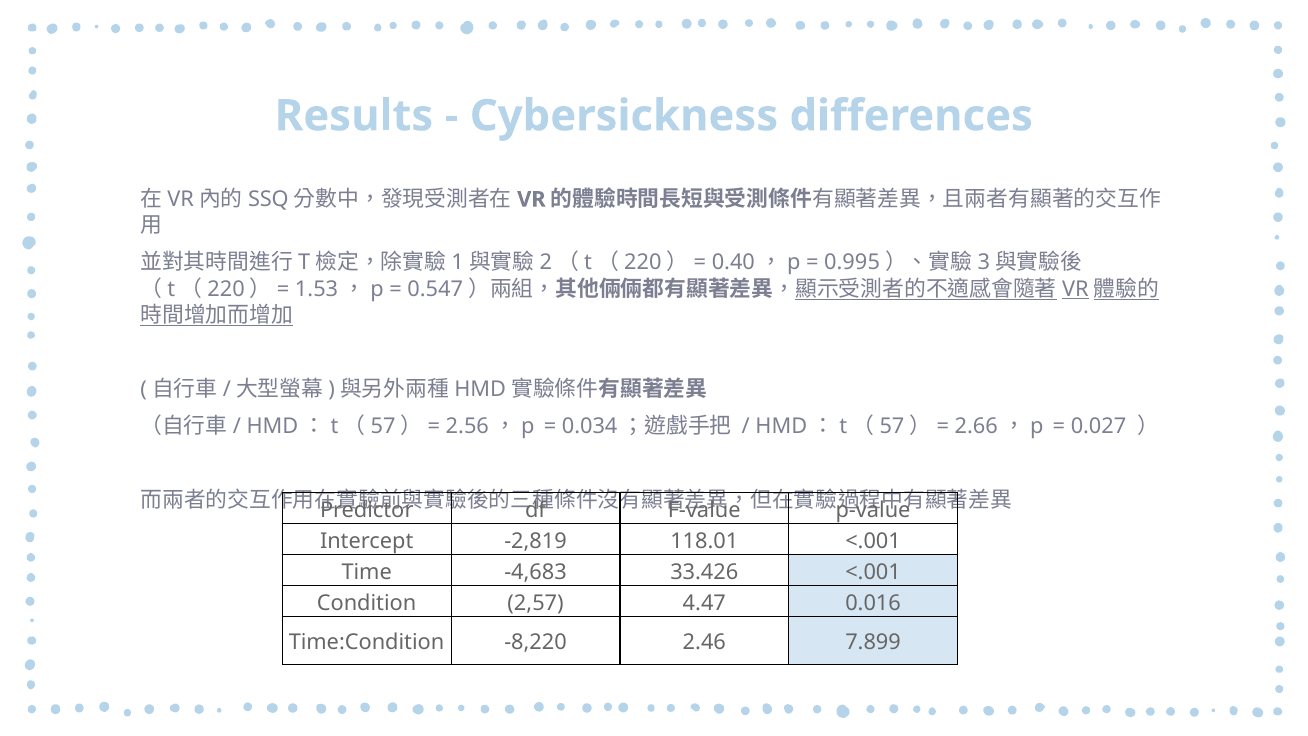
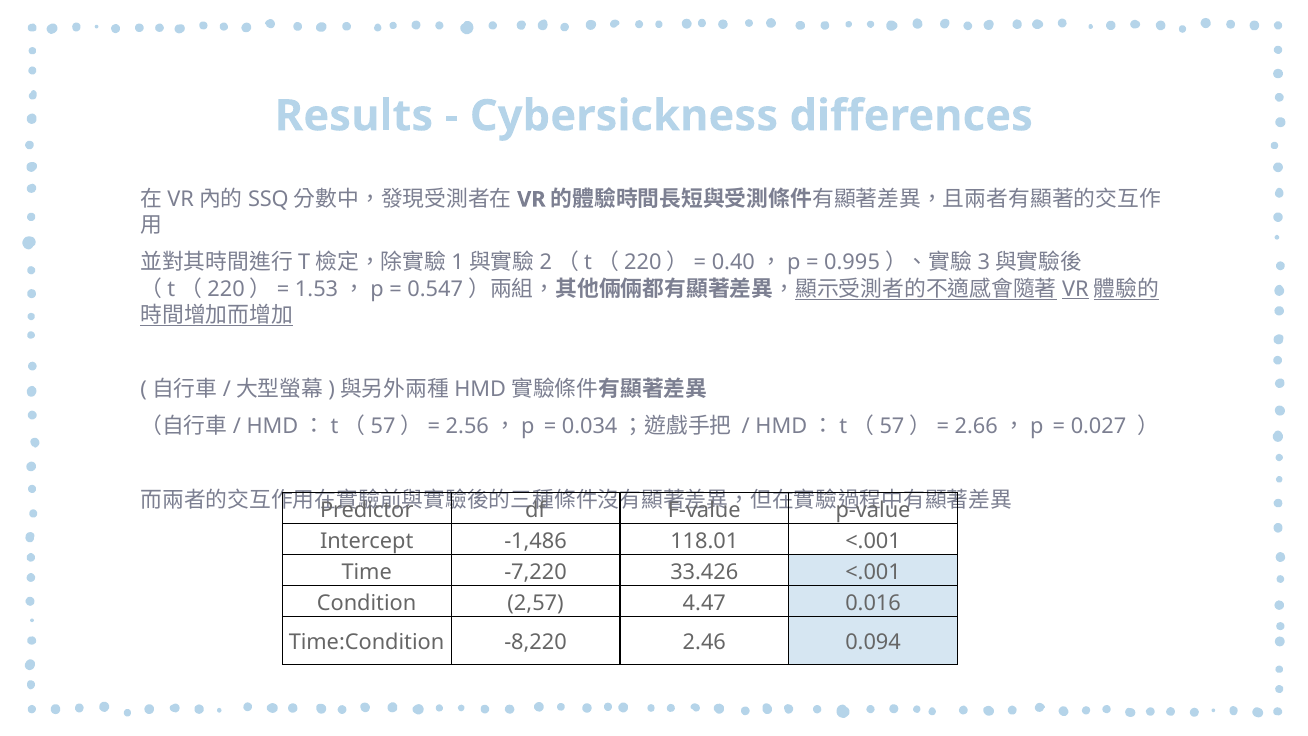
-2,819: -2,819 -> -1,486 (536, 541)
-4,683: -4,683 -> -7,220 (536, 572)
7.899: 7.899 -> 0.094 (873, 642)
